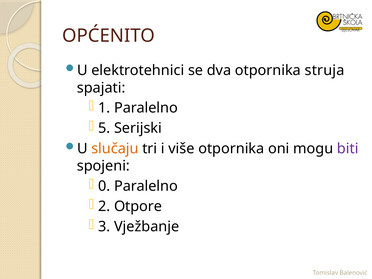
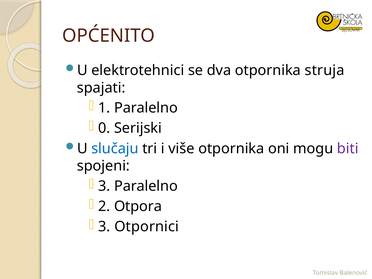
5: 5 -> 0 (104, 128)
slučaju colour: orange -> blue (115, 149)
0: 0 -> 3 (104, 186)
Otpore: Otpore -> Otpora (138, 206)
Vježbanje: Vježbanje -> Otpornici (147, 227)
